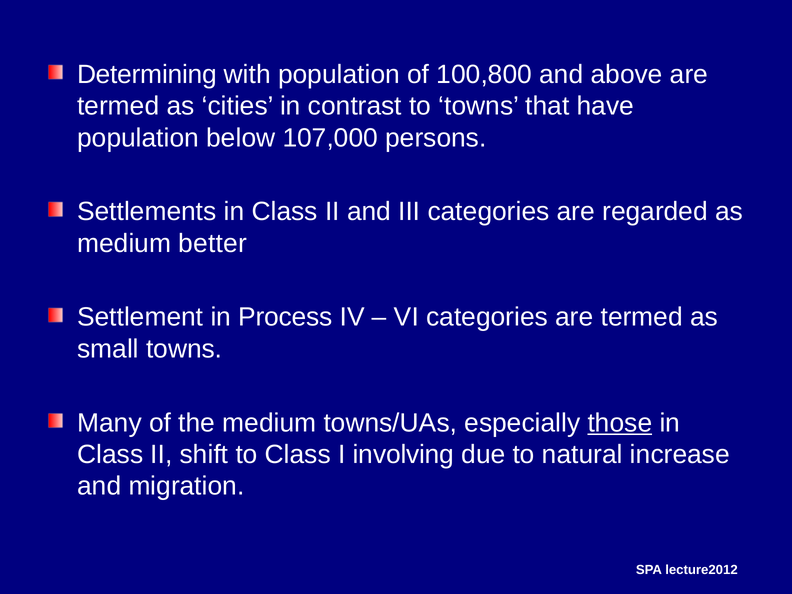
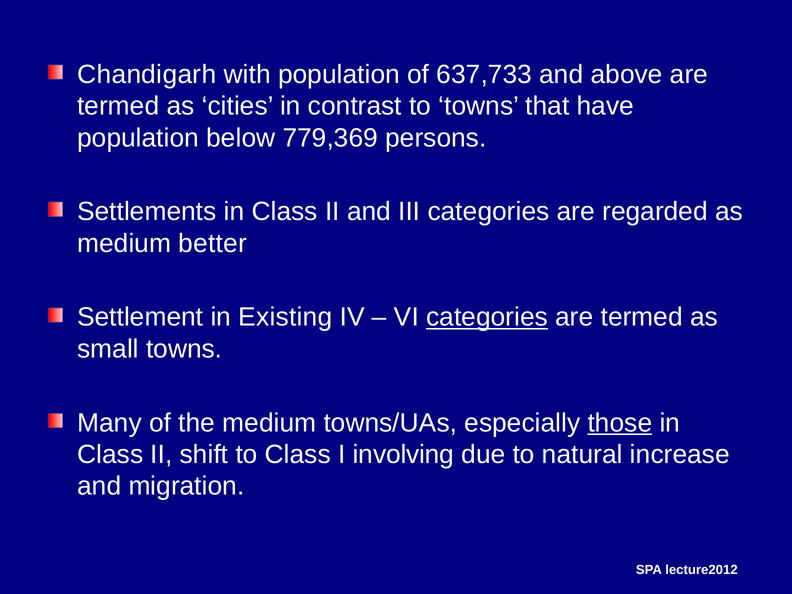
Determining: Determining -> Chandigarh (147, 74)
100,800: 100,800 -> 637,733 (484, 74)
107,000: 107,000 -> 779,369 (330, 138)
Process: Process -> Existing (285, 317)
categories underline: none -> present (487, 317)
